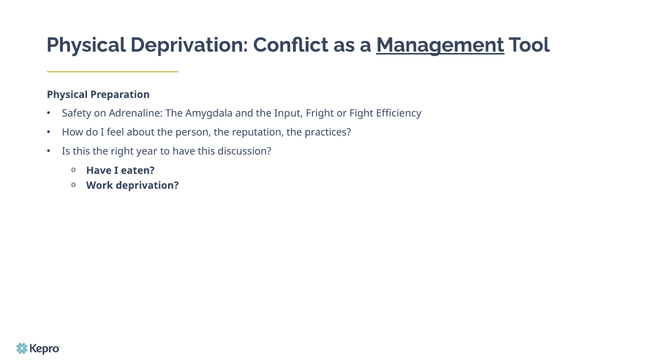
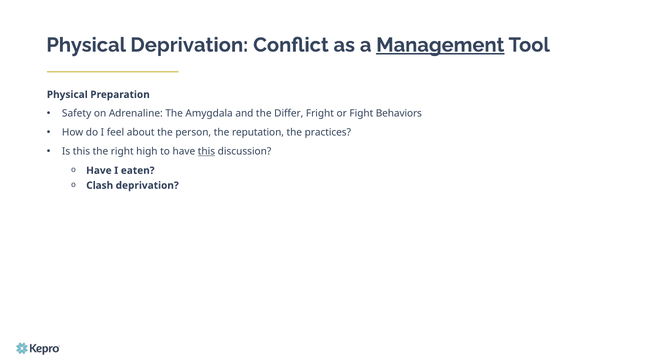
Input: Input -> Differ (289, 114)
Efficiency: Efficiency -> Behaviors (399, 114)
year: year -> high (147, 151)
this underline: none -> present (206, 151)
Work: Work -> Clash (100, 185)
